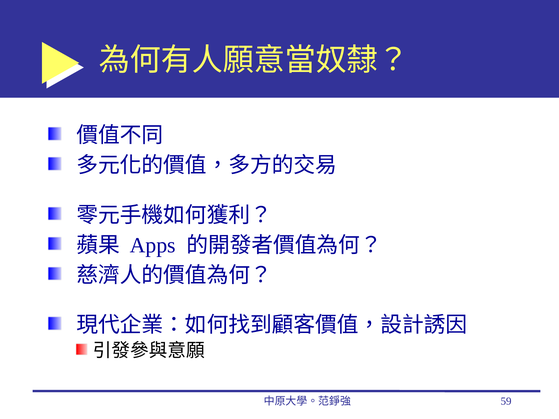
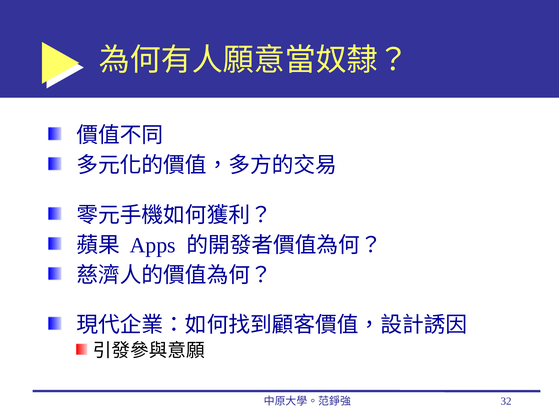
59: 59 -> 32 (506, 401)
